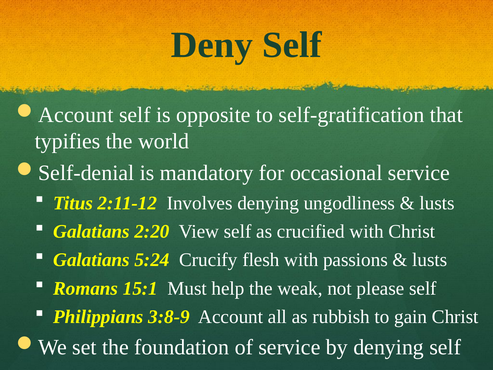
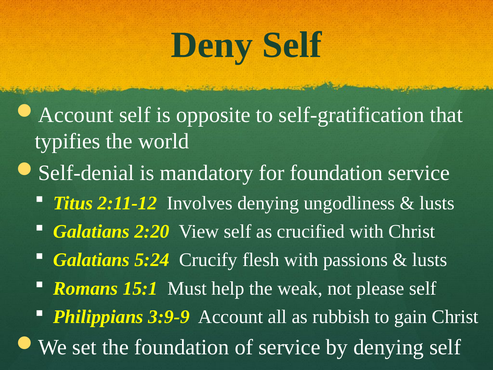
for occasional: occasional -> foundation (336, 173)
3:8-9: 3:8-9 -> 3:9-9 (169, 317)
